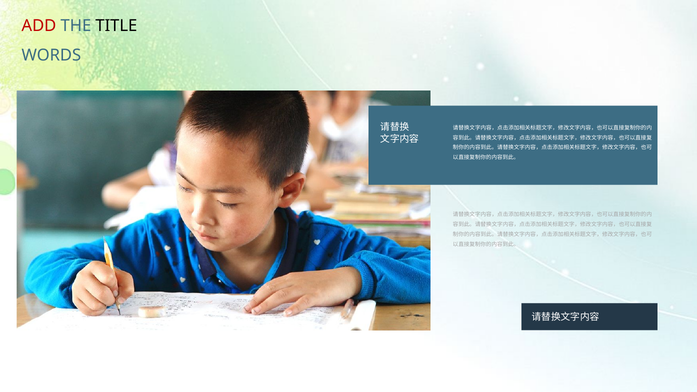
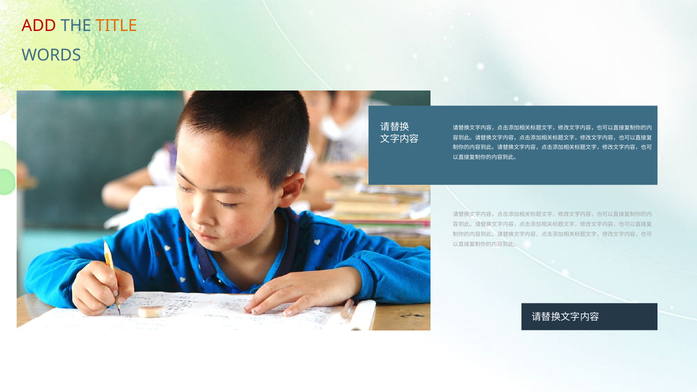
TITLE colour: black -> orange (116, 26)
